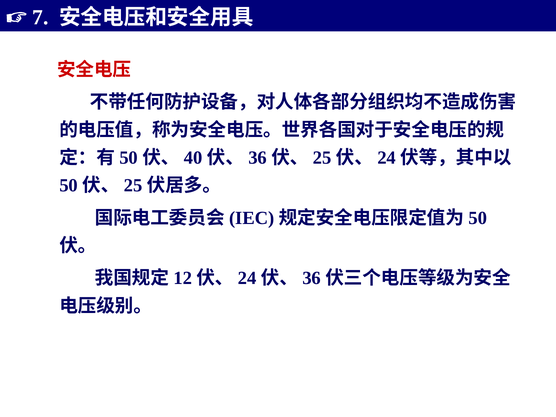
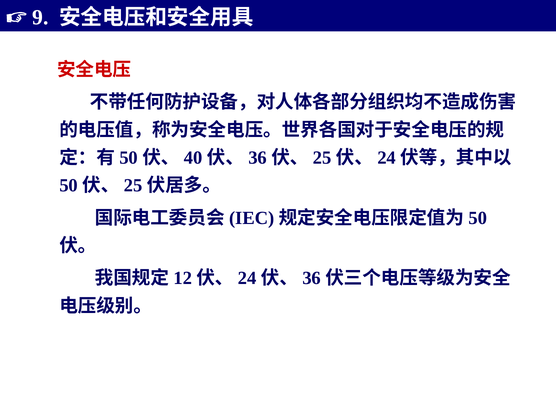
7: 7 -> 9 (40, 17)
